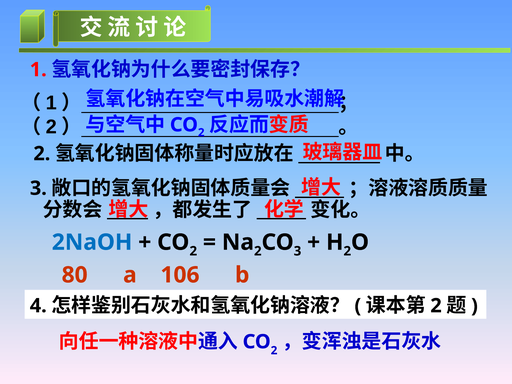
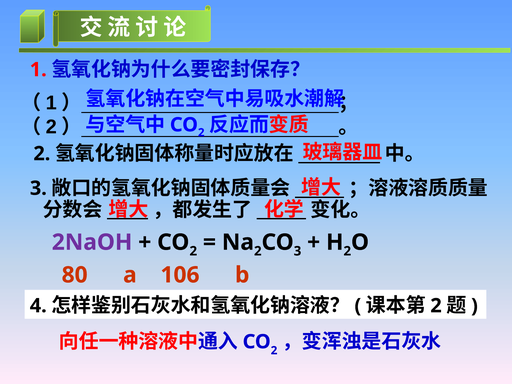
2NaOH colour: blue -> purple (92, 242)
